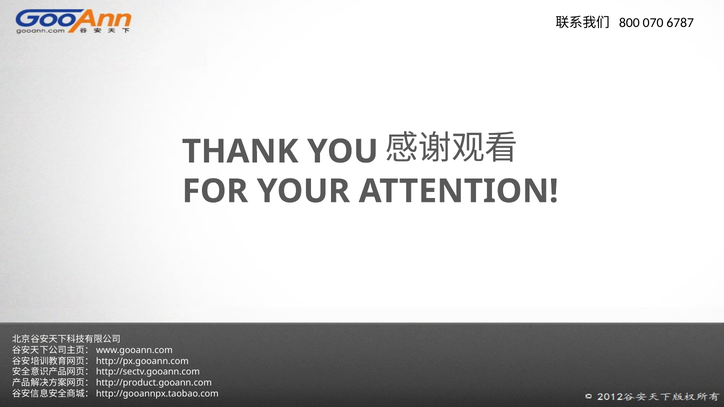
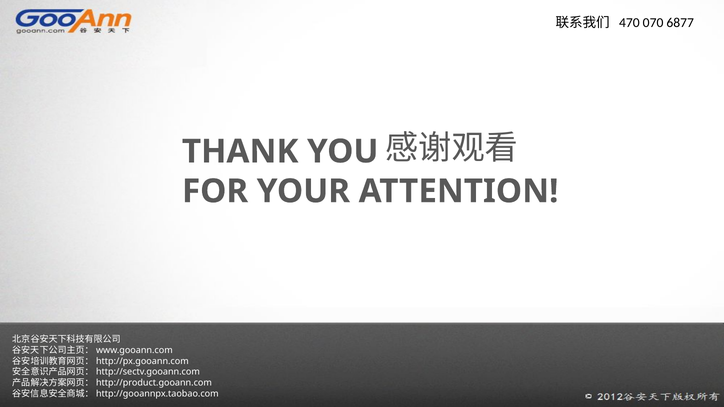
800: 800 -> 470 (629, 23)
6787: 6787 -> 6877 (680, 23)
